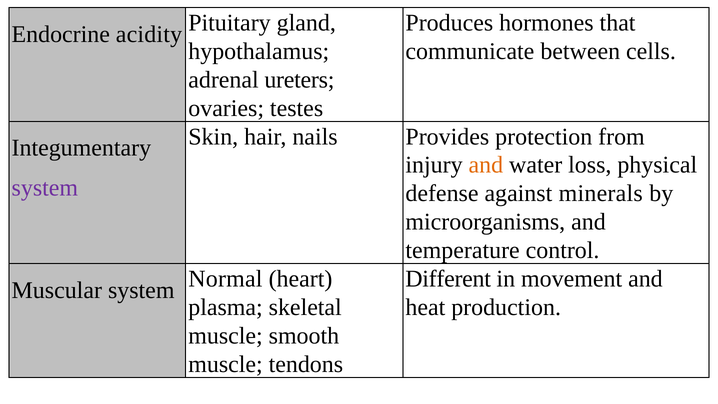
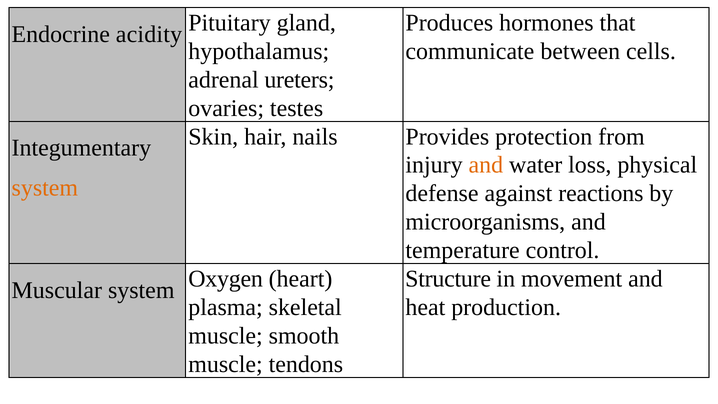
system colour: purple -> orange (45, 188)
minerals: minerals -> reactions (601, 193)
Different: Different -> Structure (448, 279)
Normal: Normal -> Oxygen (226, 279)
